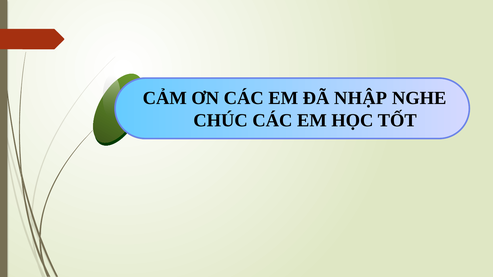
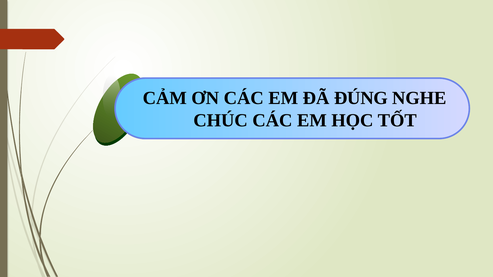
NHẬP: NHẬP -> ĐÚNG (361, 98)
